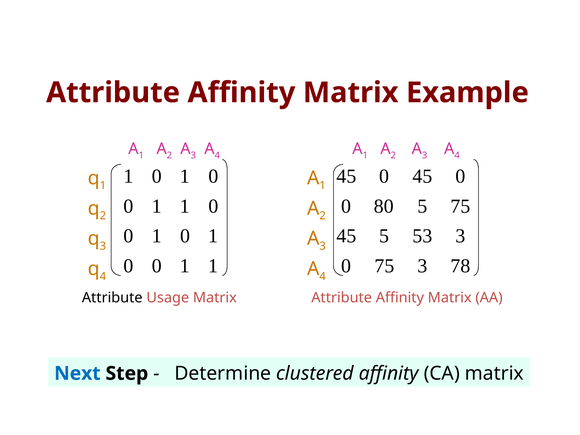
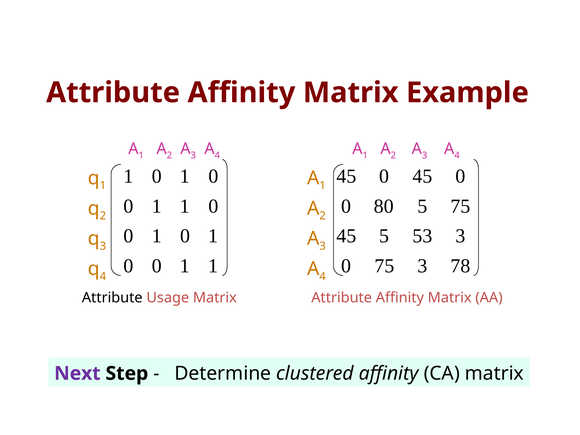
Next colour: blue -> purple (77, 373)
